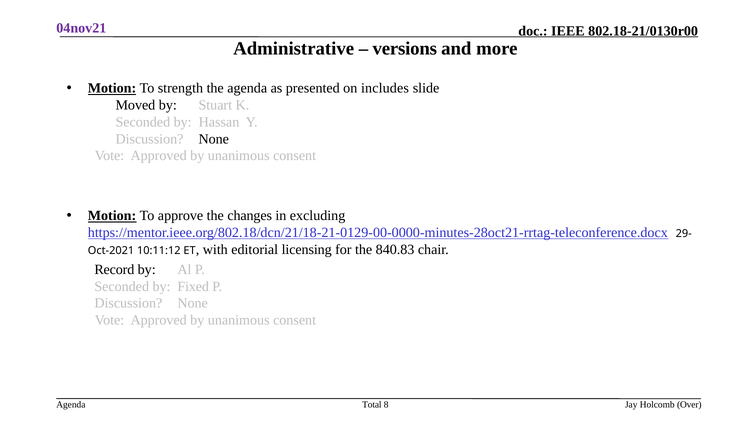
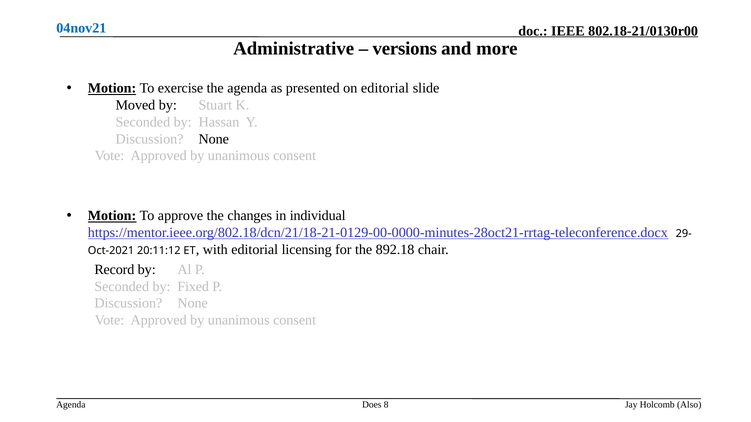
04nov21 colour: purple -> blue (81, 28)
strength: strength -> exercise (180, 88)
on includes: includes -> editorial (385, 88)
excluding: excluding -> individual (318, 216)
10:11:12: 10:11:12 -> 20:11:12 (159, 251)
840.83: 840.83 -> 892.18 (395, 250)
Total: Total -> Does (372, 405)
Over: Over -> Also (689, 405)
